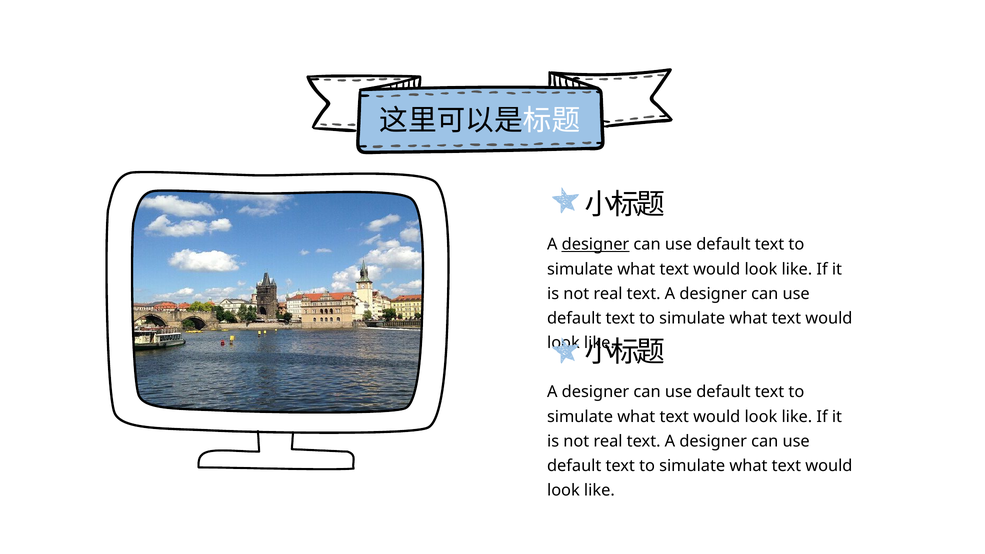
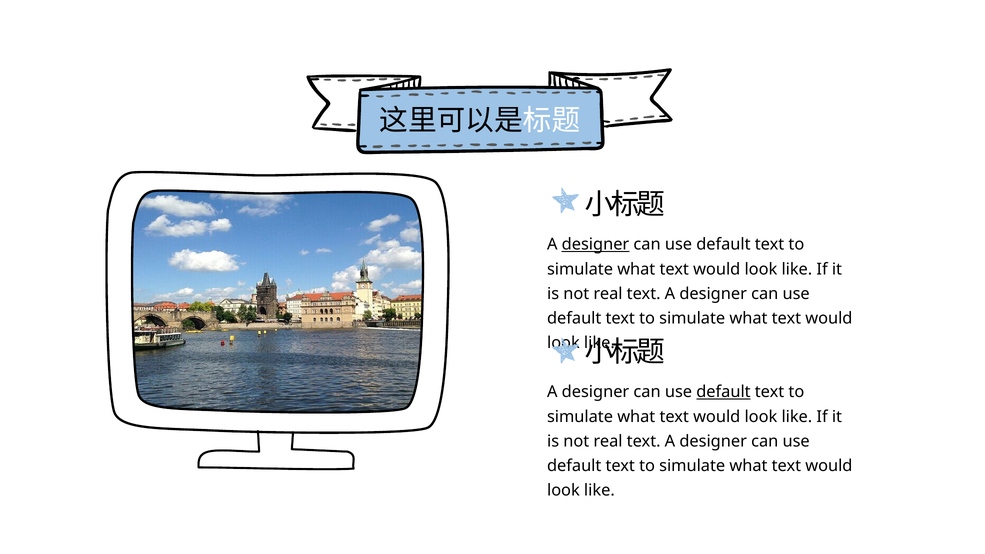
default underline: none -> present (723, 392)
